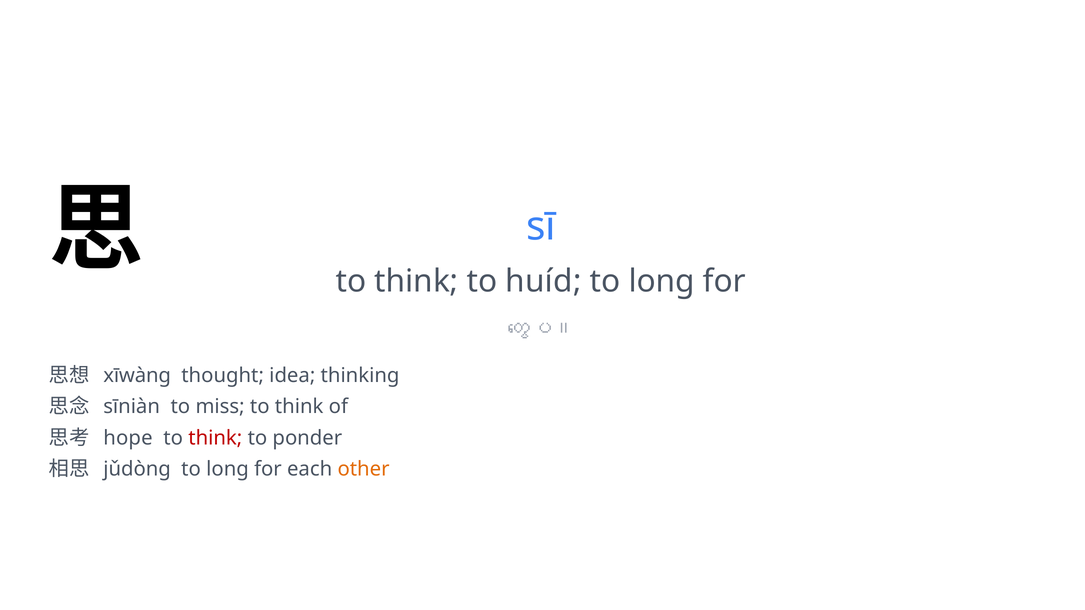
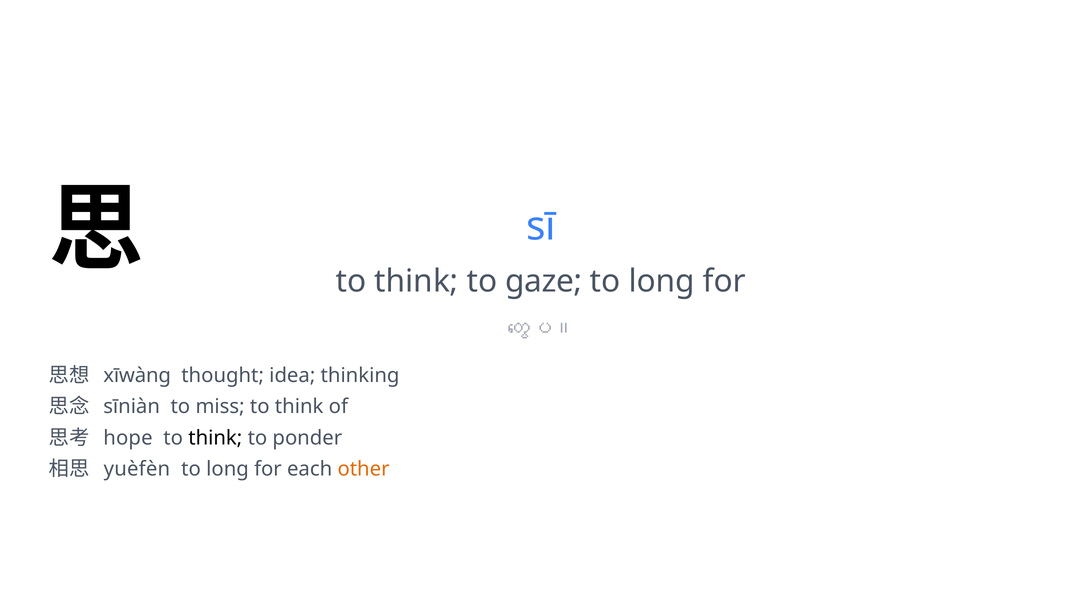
huíd: huíd -> gaze (544, 282)
think colour: red -> black (215, 438)
jǔdòng: jǔdòng -> yuèfèn (137, 469)
